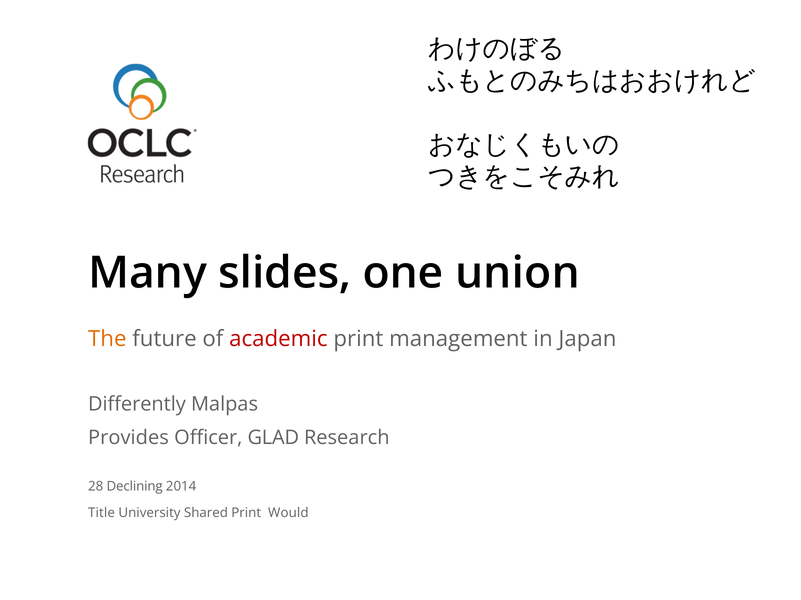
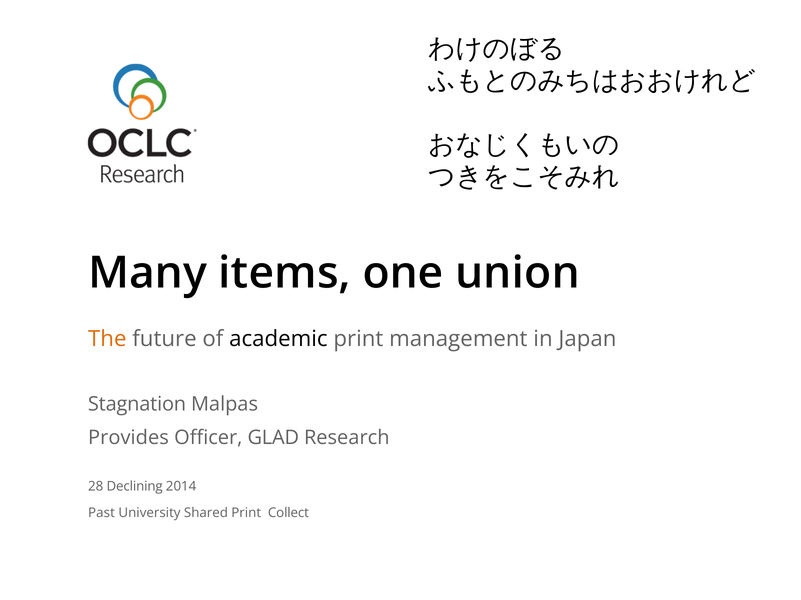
slides: slides -> items (285, 273)
academic colour: red -> black (278, 339)
Differently: Differently -> Stagnation (137, 405)
Title: Title -> Past (102, 514)
Would: Would -> Collect (288, 514)
